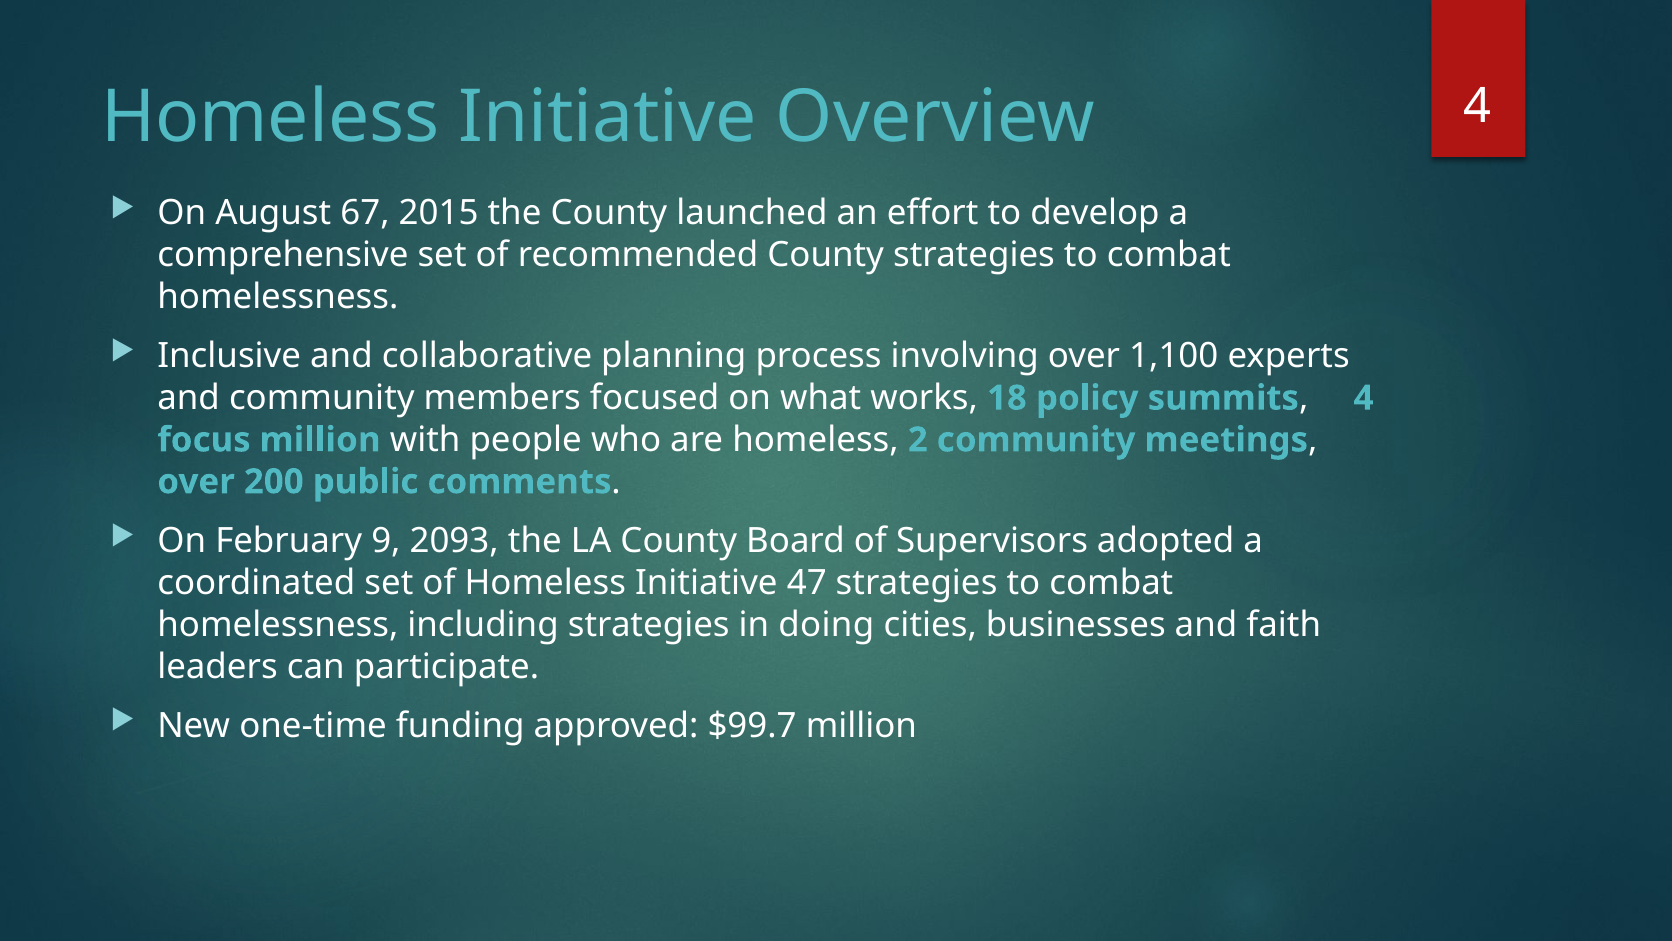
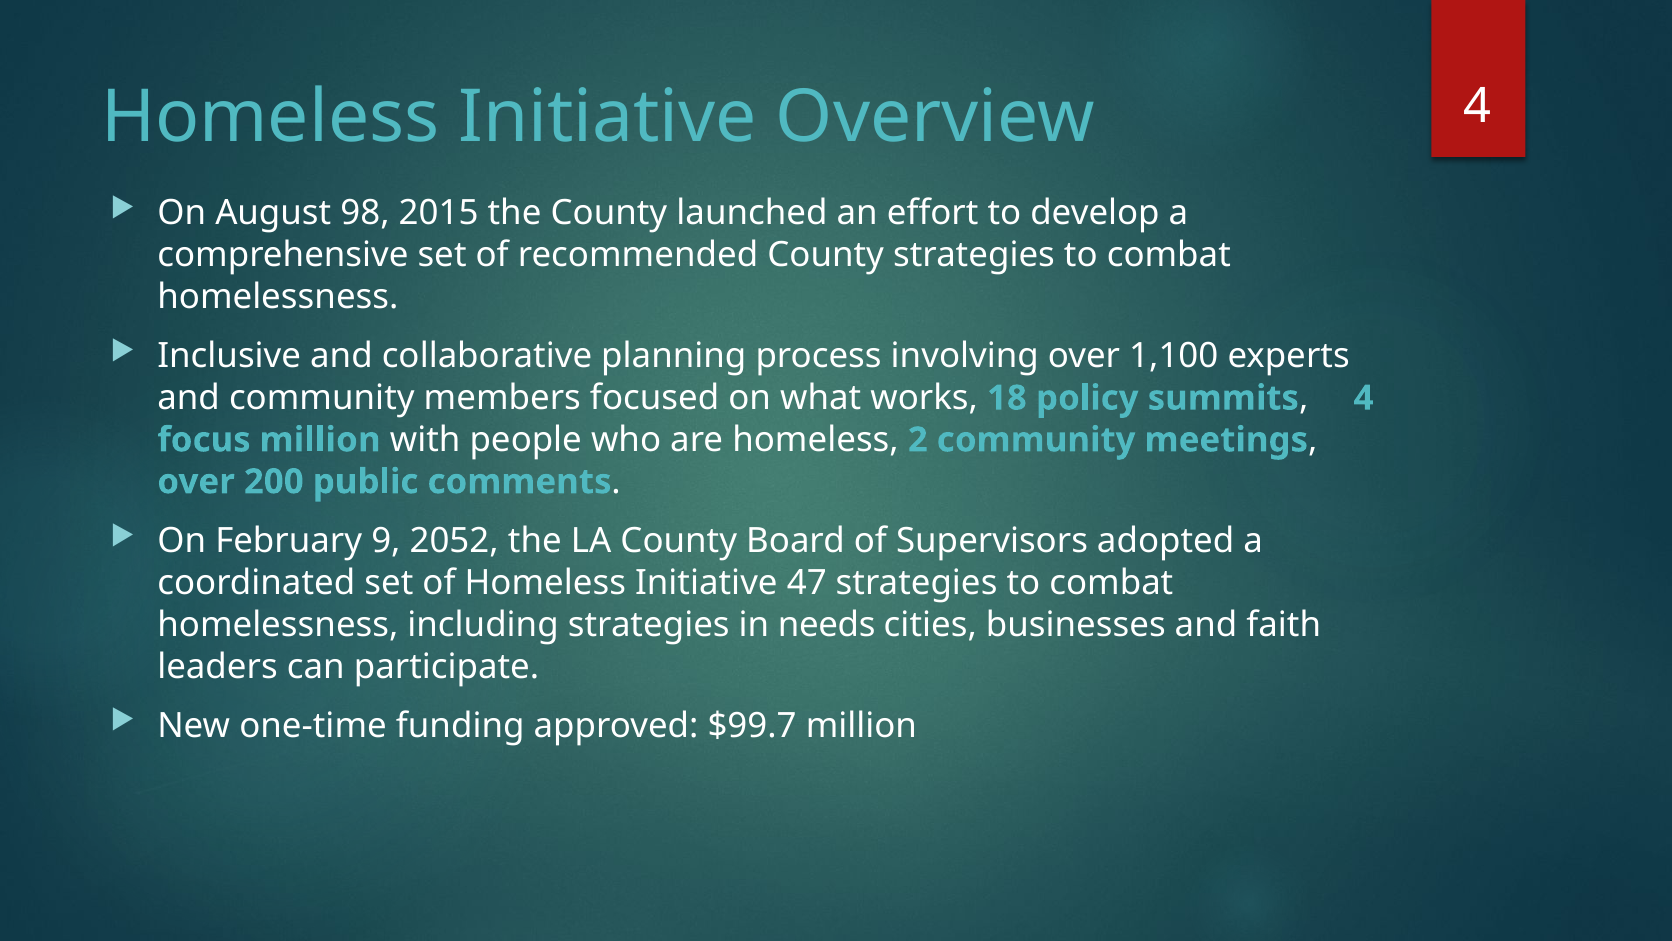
67: 67 -> 98 (365, 213)
2093: 2093 -> 2052 (454, 541)
doing: doing -> needs (827, 624)
